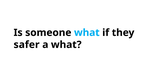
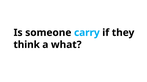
someone what: what -> carry (87, 33)
safer: safer -> think (27, 45)
